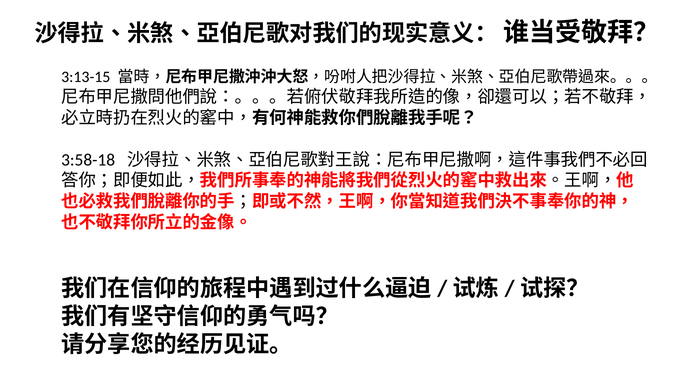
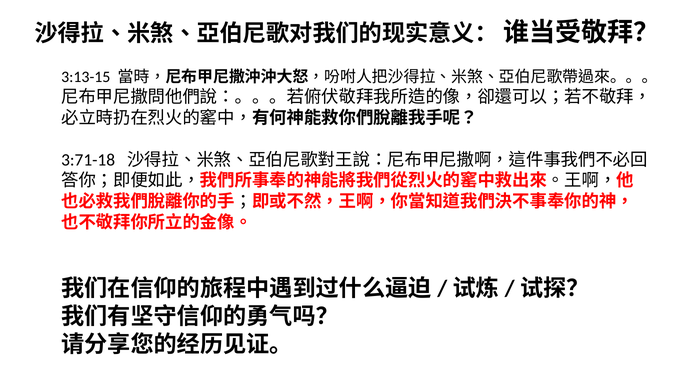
3:58-18: 3:58-18 -> 3:71-18 (88, 160)
